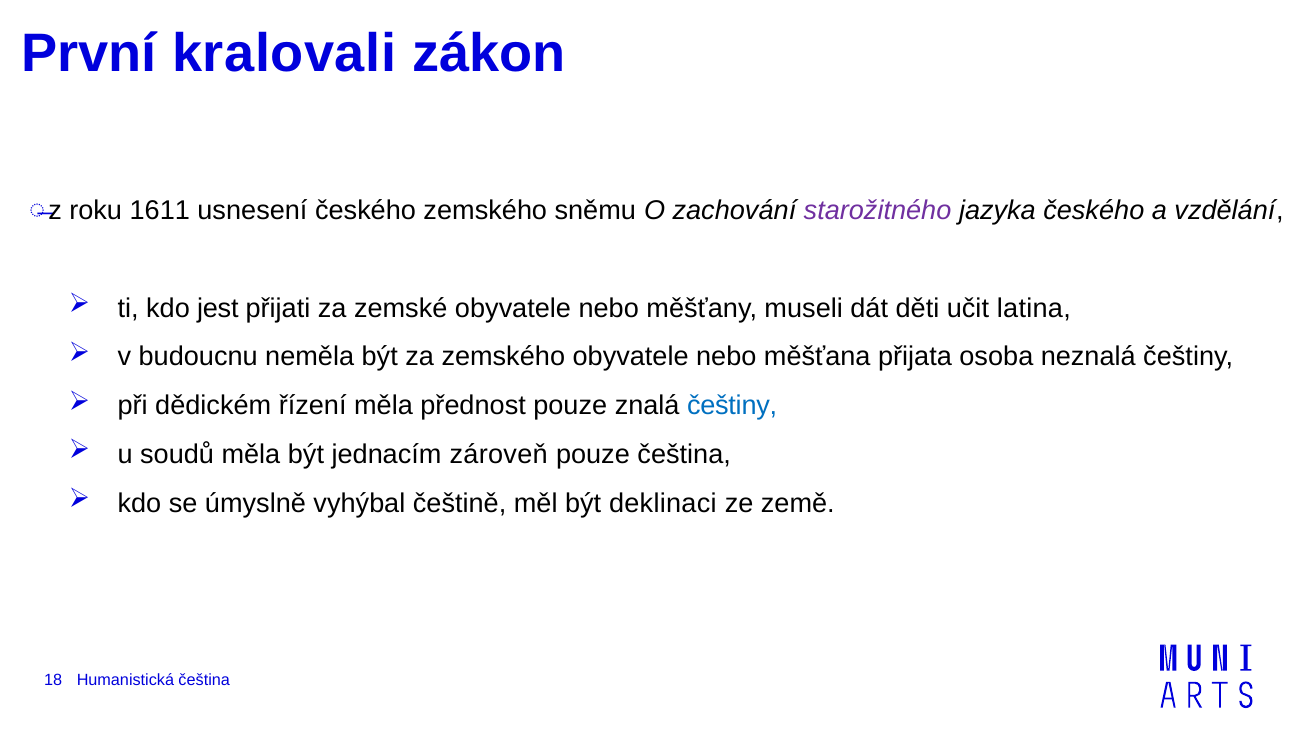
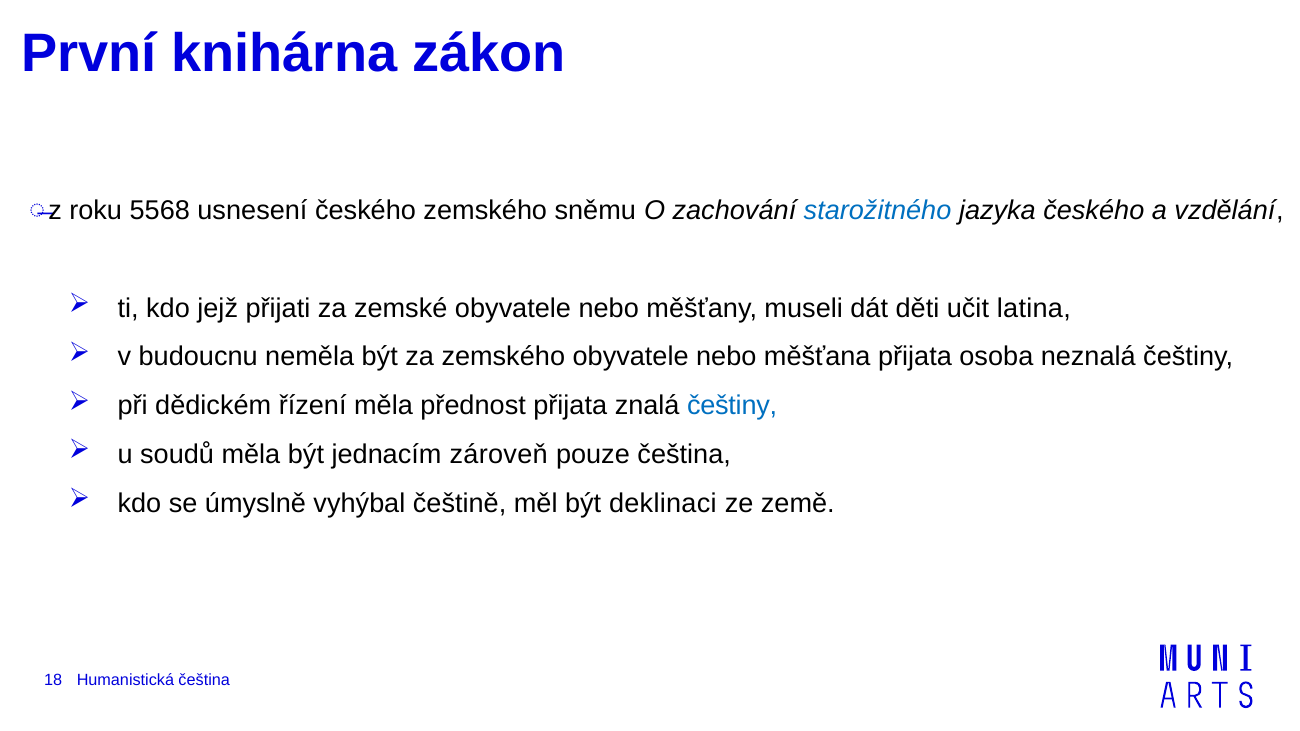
kralovali: kralovali -> knihárna (284, 54)
1611: 1611 -> 5568 (160, 211)
starožitného colour: purple -> blue (878, 211)
jest: jest -> jejž (218, 308)
přednost pouze: pouze -> přijata (570, 406)
